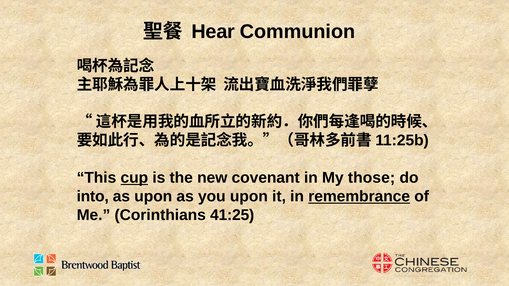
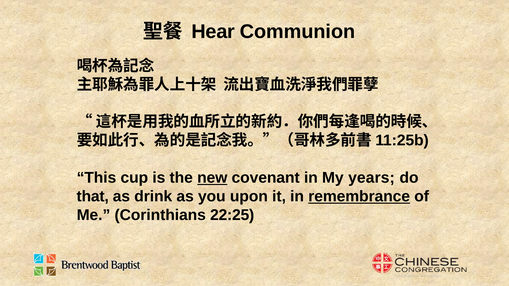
cup underline: present -> none (134, 178)
new underline: none -> present (212, 178)
those: those -> years (371, 178)
into: into -> that (93, 197)
as upon: upon -> drink (153, 197)
41:25: 41:25 -> 22:25 (232, 215)
